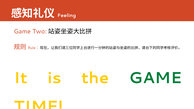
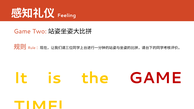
GAME colour: green -> red (155, 78)
